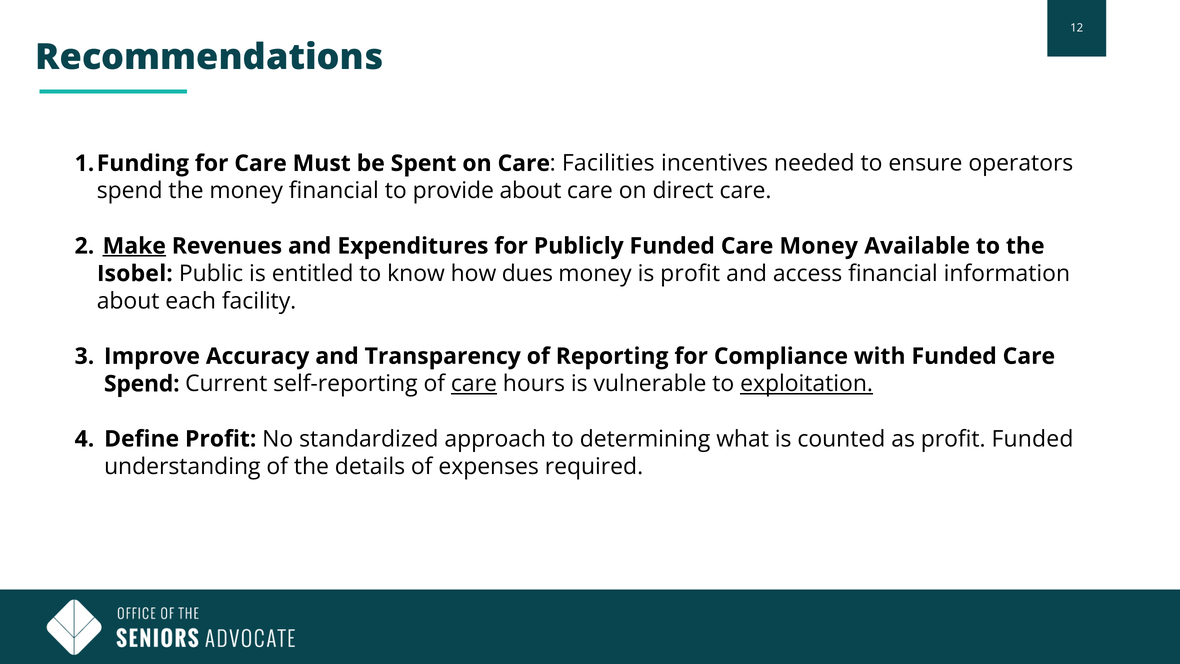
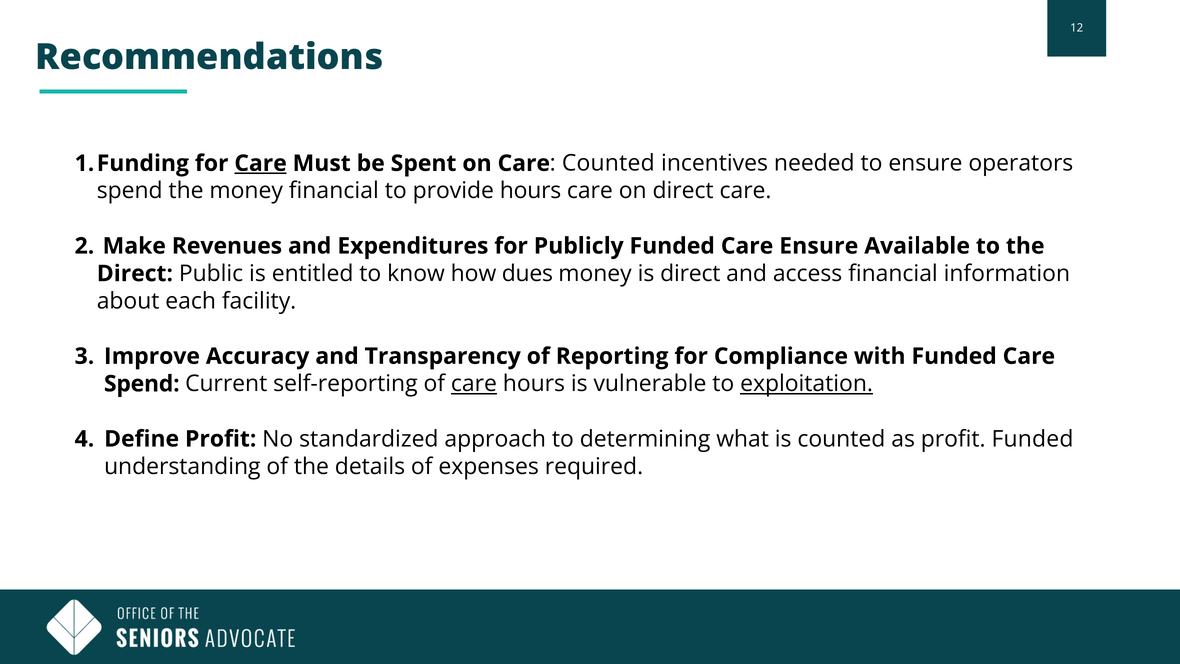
Care underline: none -> present (261, 163)
Care Facilities: Facilities -> Counted (608, 163)
provide about: about -> hours (531, 191)
Make underline: present -> none (134, 246)
Care Money: Money -> Ensure (819, 246)
Isobel: Isobel -> Direct (135, 273)
is profit: profit -> direct (690, 273)
